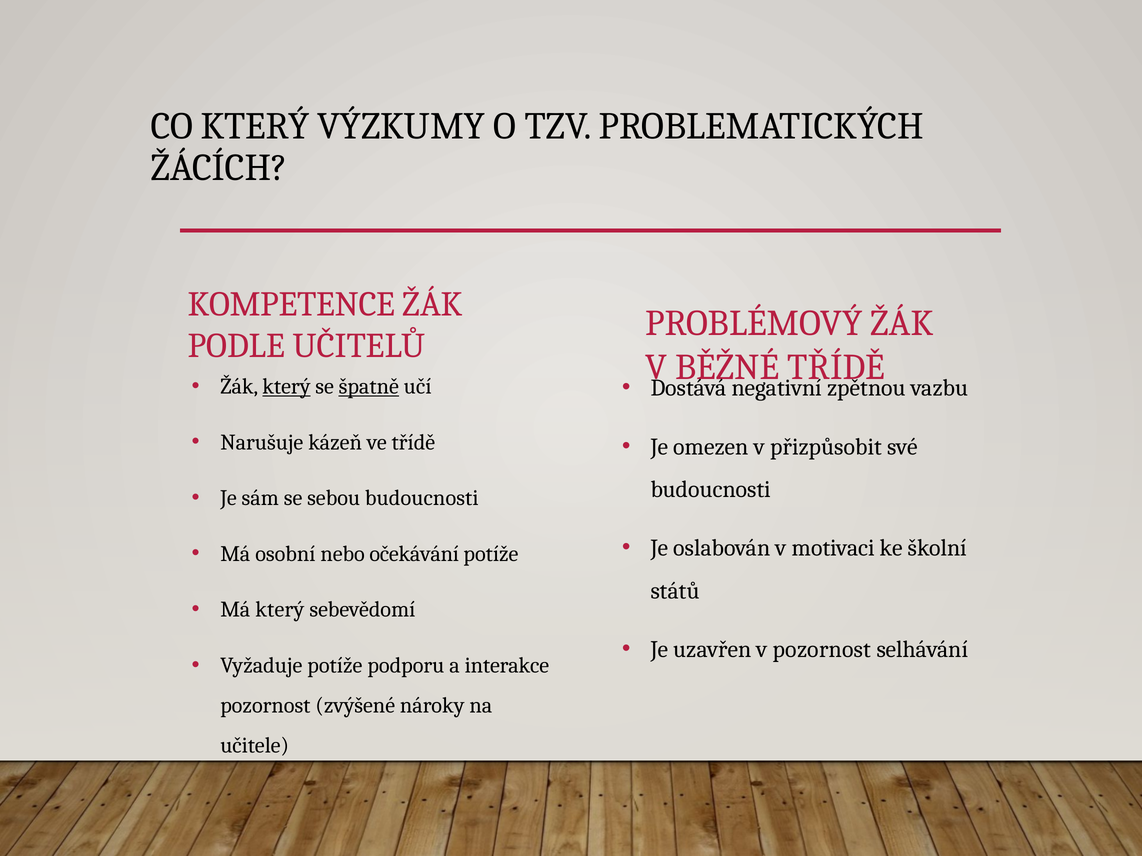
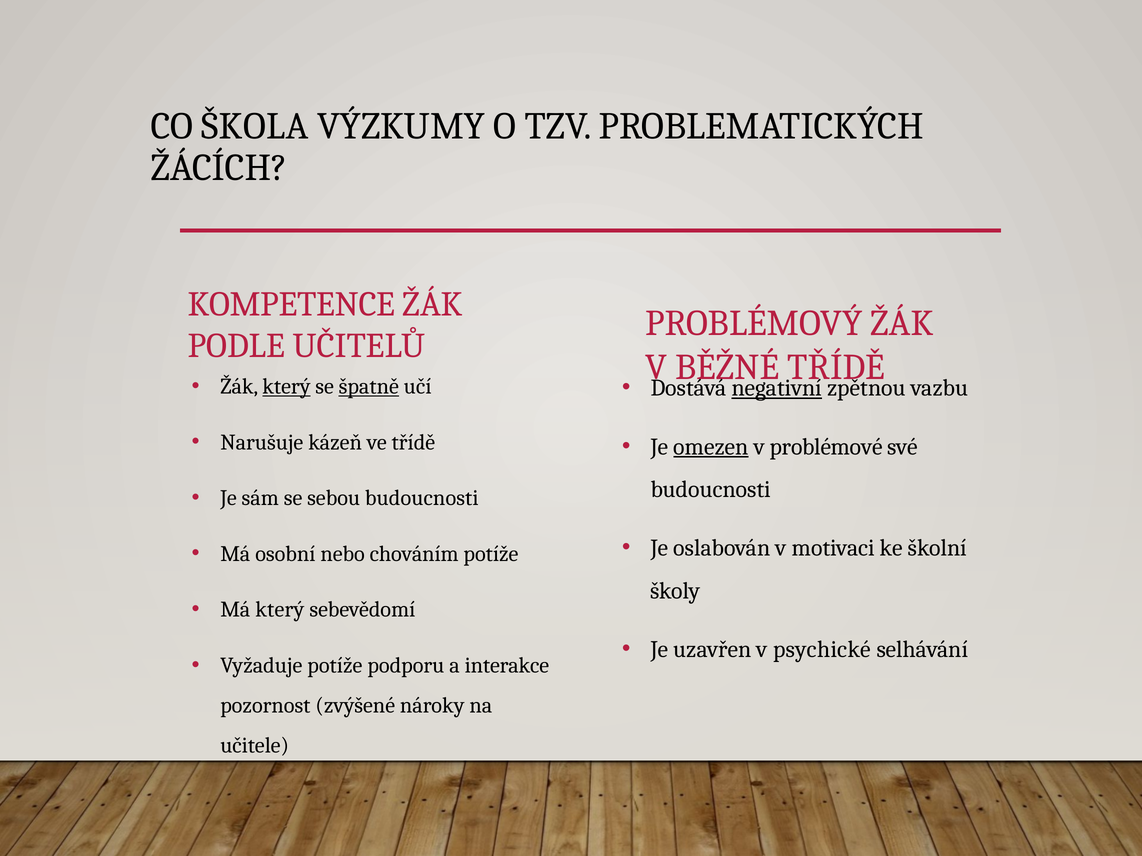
CO KTERÝ: KTERÝ -> ŠKOLA (255, 126)
negativní underline: none -> present (777, 388)
omezen underline: none -> present (711, 447)
přizpůsobit: přizpůsobit -> problémové (826, 447)
očekávání: očekávání -> chováním (414, 554)
států: států -> školy (675, 591)
v pozornost: pozornost -> psychické (822, 650)
